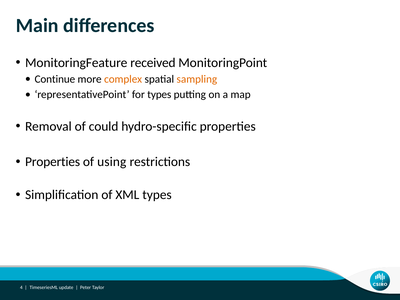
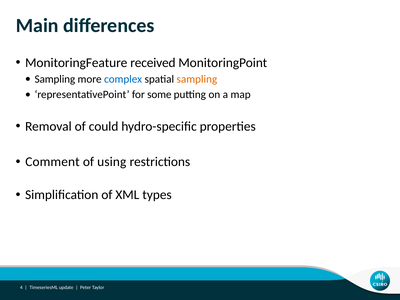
Continue: Continue -> Sampling (55, 79)
complex colour: orange -> blue (123, 79)
for types: types -> some (159, 94)
Properties: Properties -> Comment (52, 162)
